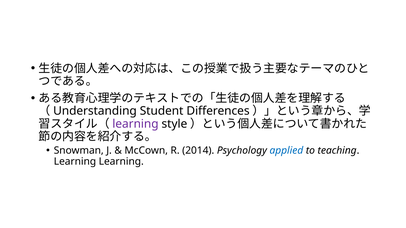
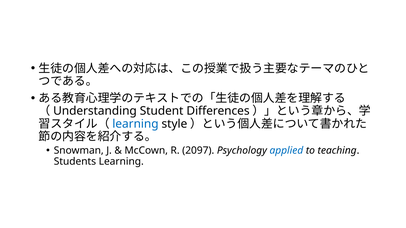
learning colour: purple -> blue (135, 124)
2014: 2014 -> 2097 (198, 151)
Learning: Learning -> Students (75, 162)
